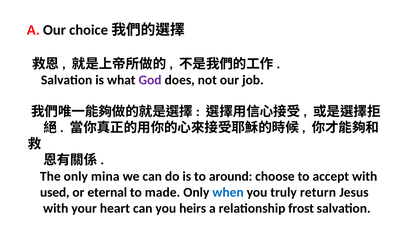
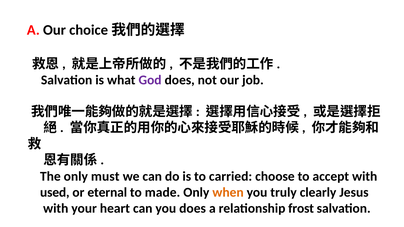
mina: mina -> must (105, 176)
around: around -> carried (231, 176)
when colour: blue -> orange (228, 193)
return: return -> clearly (318, 193)
you heirs: heirs -> does (193, 209)
